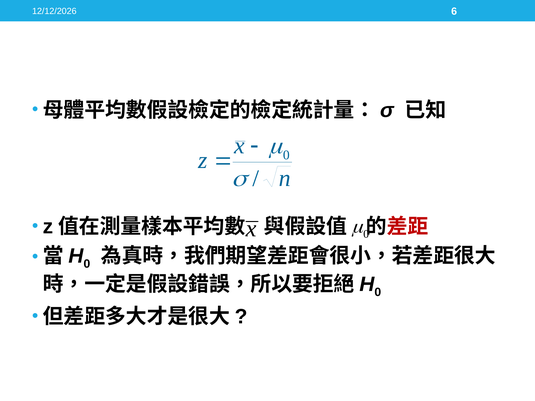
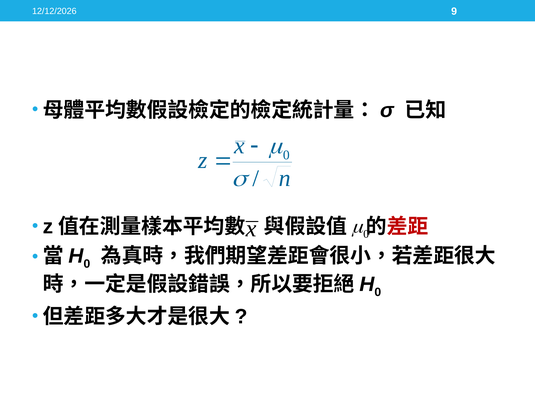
6: 6 -> 9 (454, 11)
